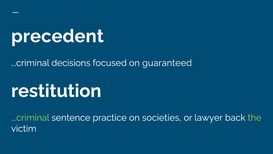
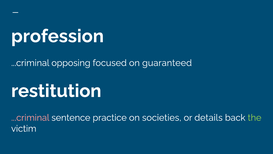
precedent: precedent -> profession (58, 36)
decisions: decisions -> opposing (71, 63)
...criminal colour: light green -> pink (30, 117)
lawyer: lawyer -> details (209, 117)
